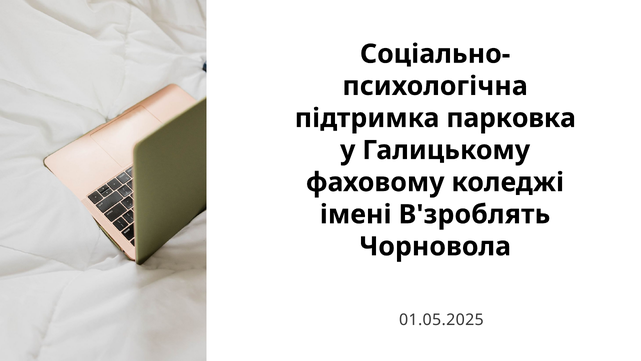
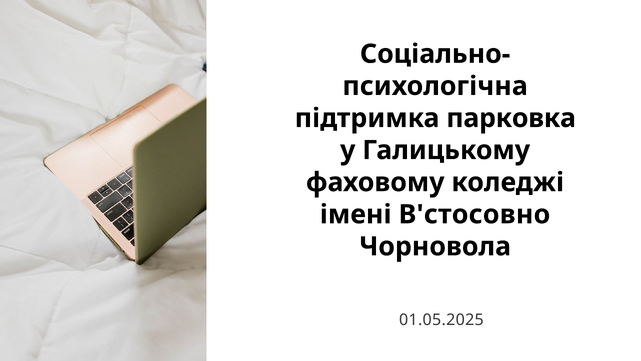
В'зроблять: В'зроблять -> В'стосовно (474, 214)
